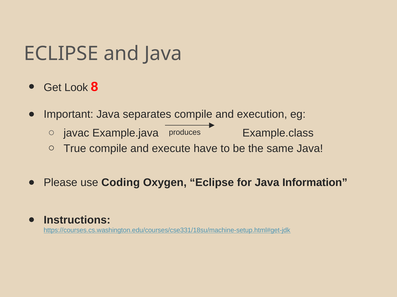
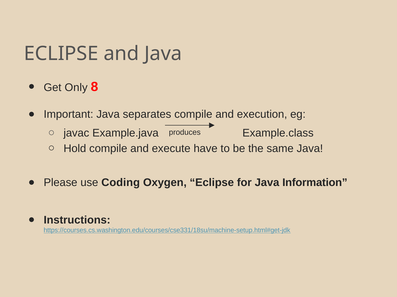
Look: Look -> Only (76, 88)
True: True -> Hold (75, 149)
